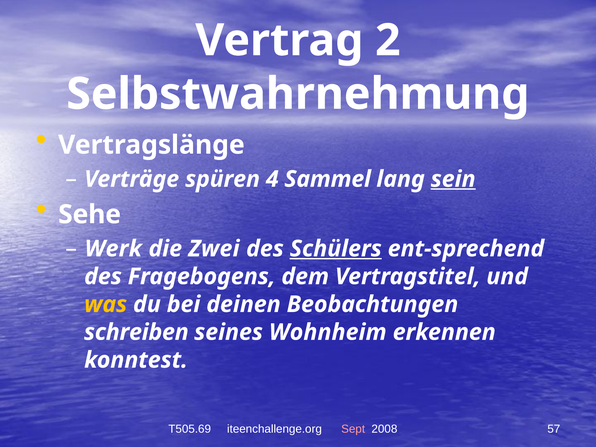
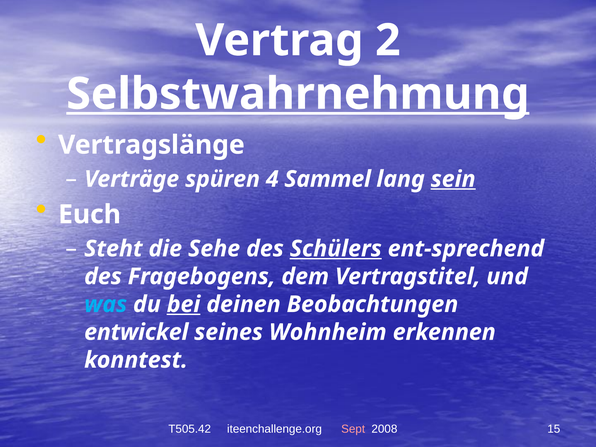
Selbstwahrnehmung underline: none -> present (298, 94)
Sehe: Sehe -> Euch (90, 214)
Werk: Werk -> Steht (113, 249)
Zwei: Zwei -> Sehe (214, 249)
was colour: yellow -> light blue (106, 304)
bei underline: none -> present (184, 304)
schreiben: schreiben -> entwickel (136, 332)
T505.69: T505.69 -> T505.42 (190, 429)
57: 57 -> 15 (554, 429)
